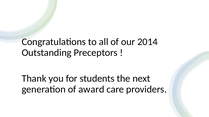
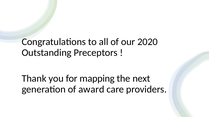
2014: 2014 -> 2020 (148, 42)
students: students -> mapping (97, 79)
